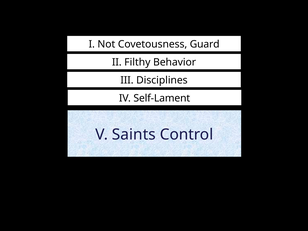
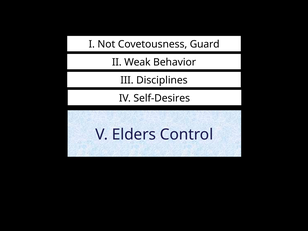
Filthy: Filthy -> Weak (137, 62)
Self-Lament: Self-Lament -> Self-Desires (162, 98)
Saints: Saints -> Elders (134, 135)
